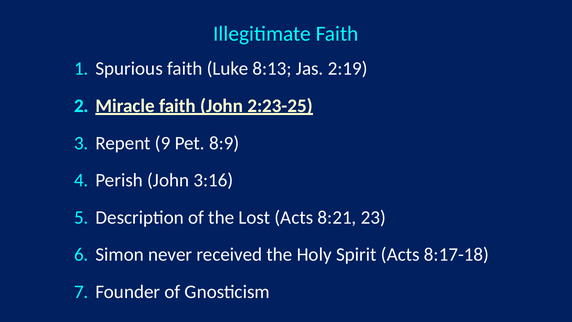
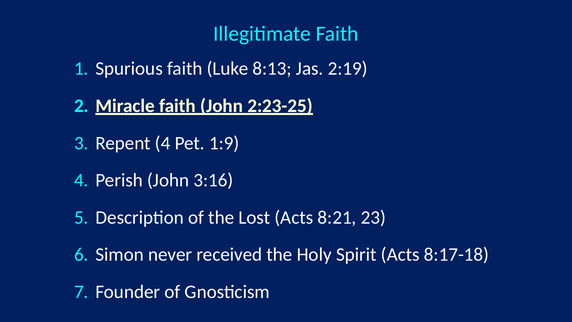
Repent 9: 9 -> 4 (163, 143)
8:9: 8:9 -> 1:9 (224, 143)
